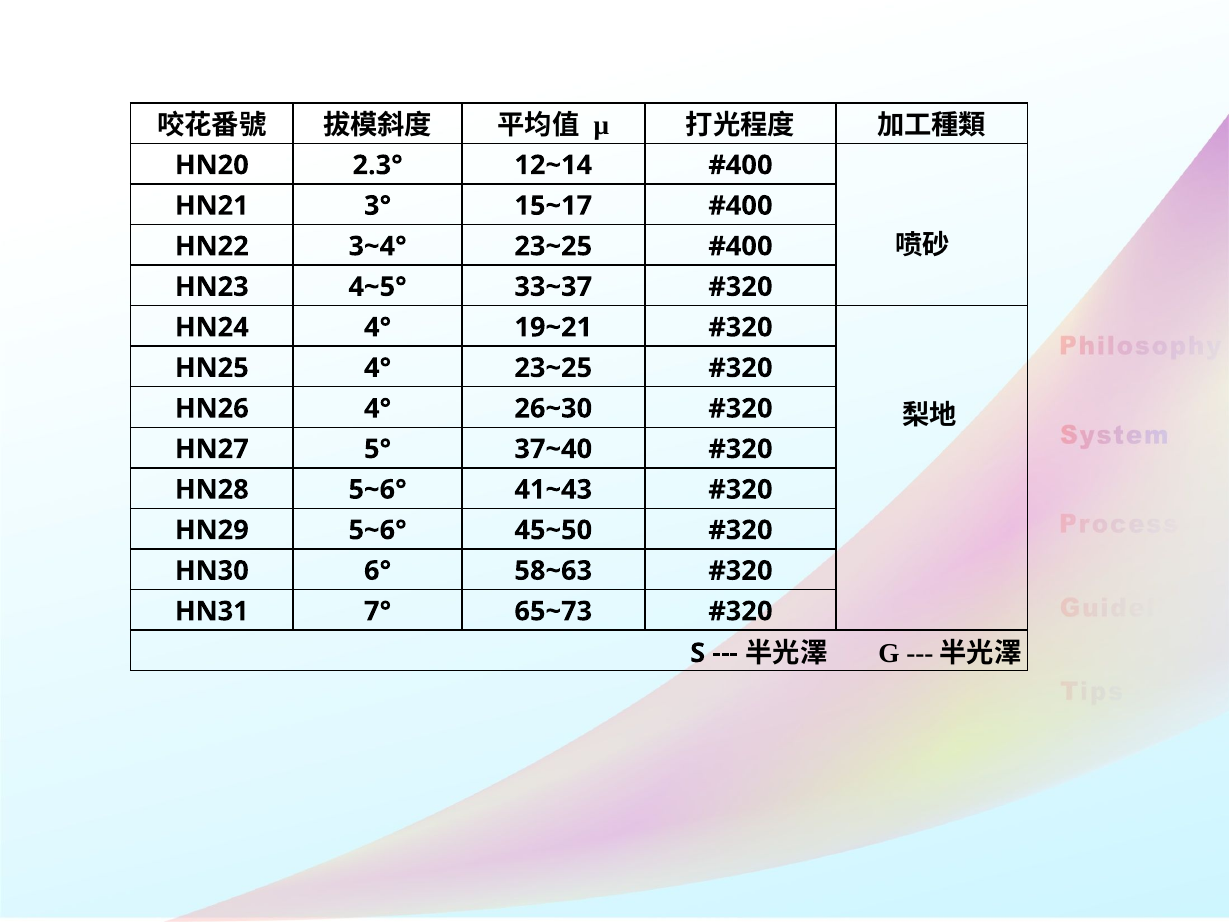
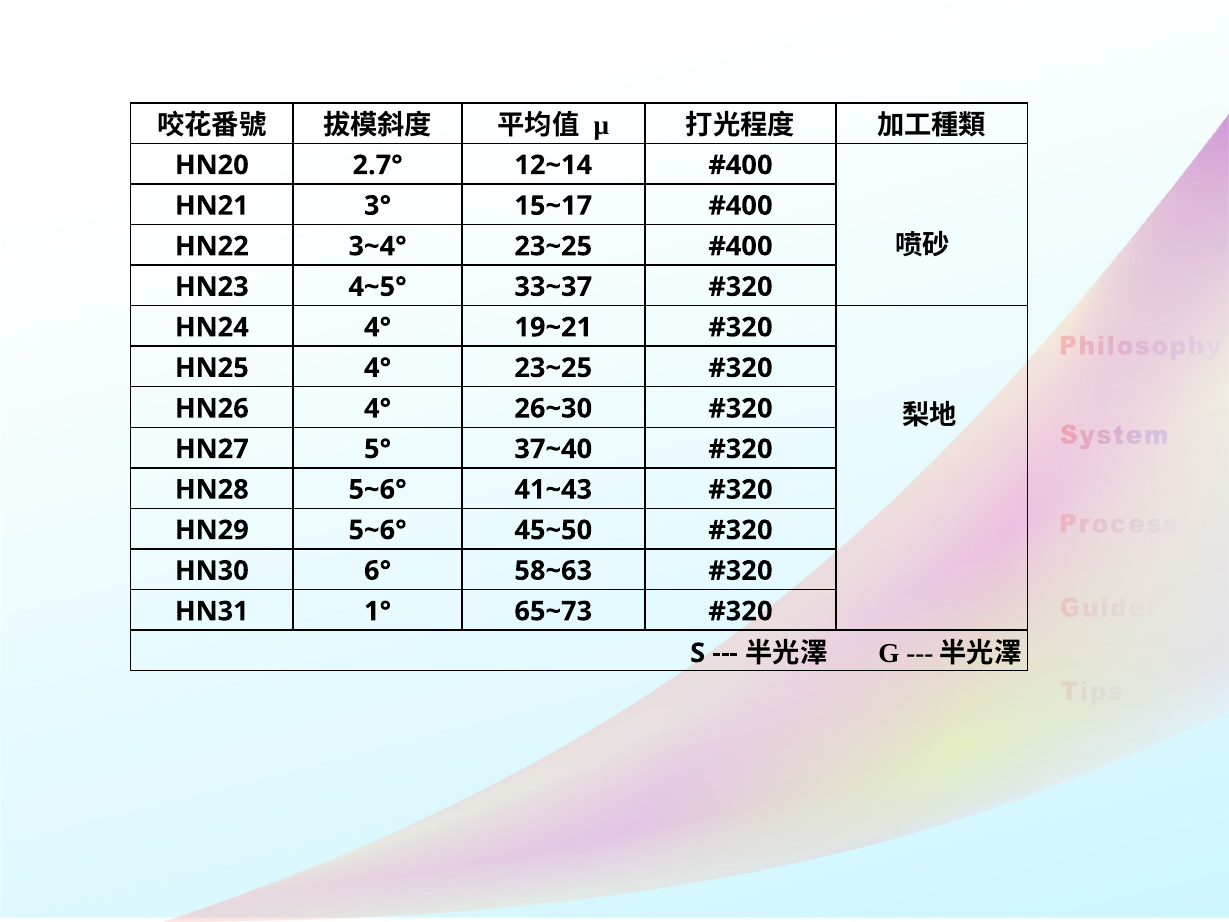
2.3°: 2.3° -> 2.7° (378, 165)
7°: 7° -> 1° (378, 611)
